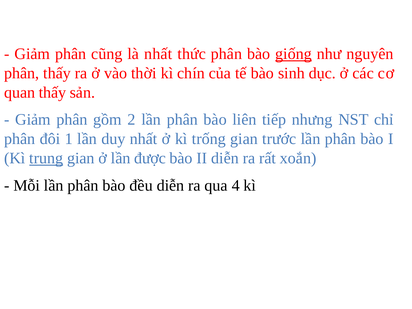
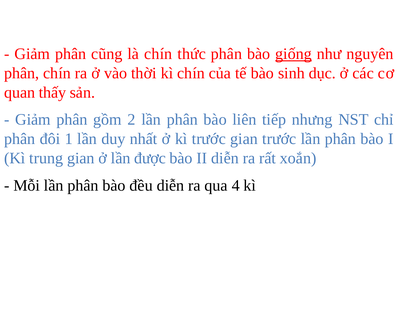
là nhất: nhất -> chín (158, 54)
phân thấy: thấy -> chín (57, 73)
kì trống: trống -> trước (209, 139)
trung underline: present -> none (46, 158)
